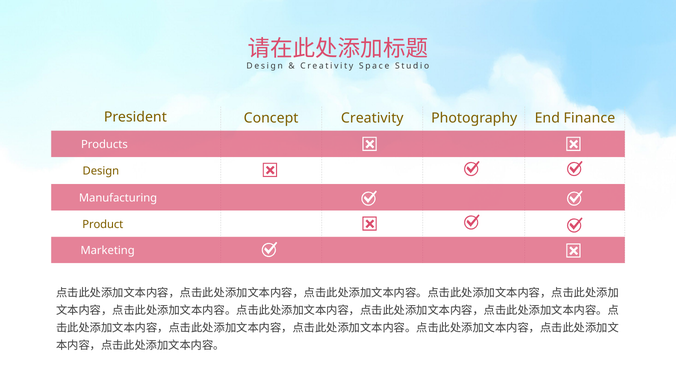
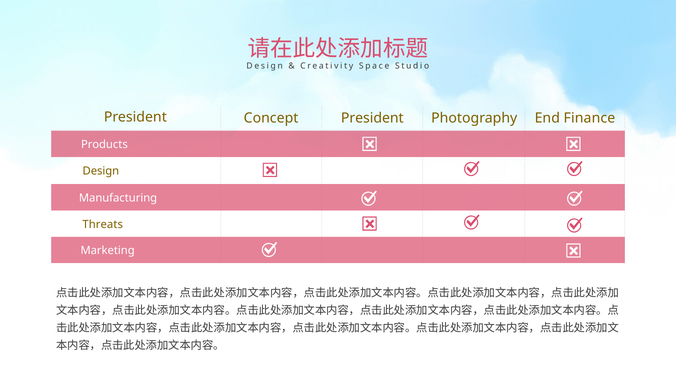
President Creativity: Creativity -> President (372, 118)
Product: Product -> Threats (103, 225)
